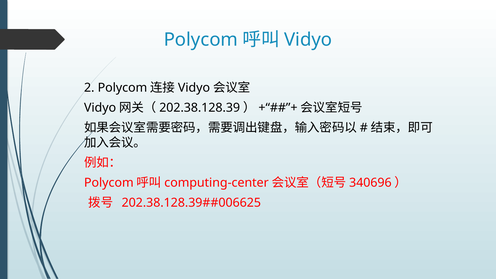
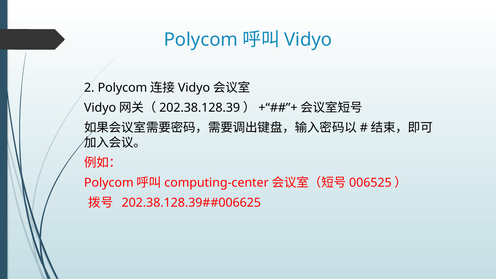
340696: 340696 -> 006525 (370, 183)
